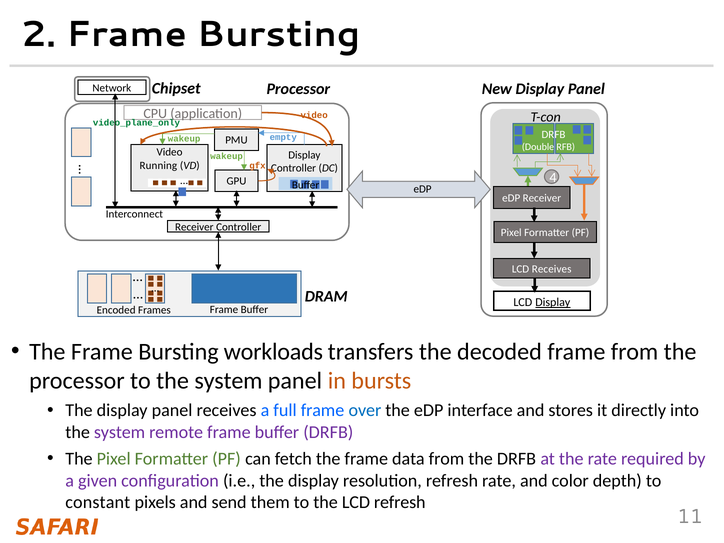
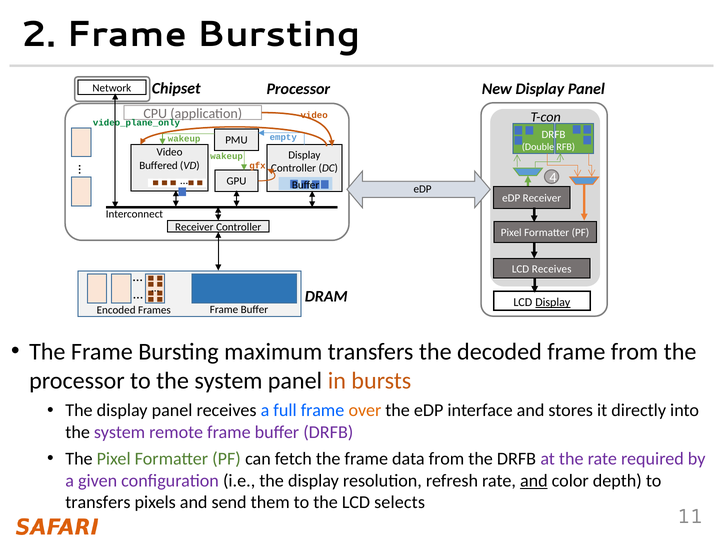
Running: Running -> Buffered (158, 166)
workloads: workloads -> maximum (273, 352)
over colour: blue -> orange (365, 411)
and underline: none -> present (534, 481)
constant: constant -> transfers (98, 502)
LCD refresh: refresh -> selects (400, 502)
